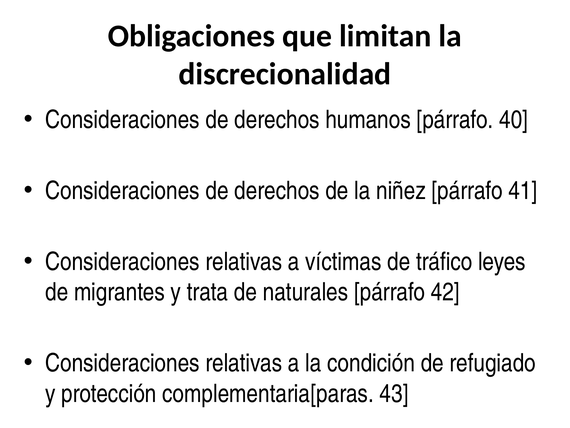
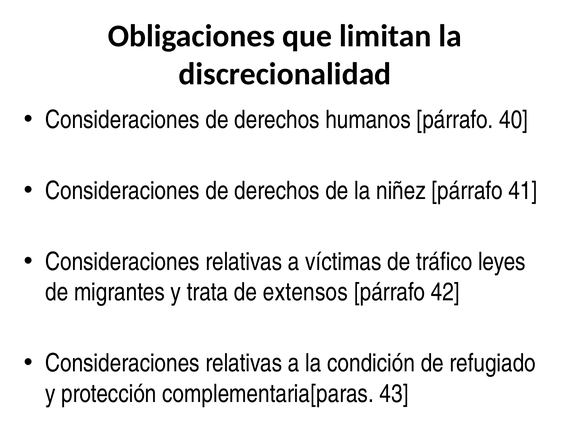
naturales: naturales -> extensos (305, 292)
